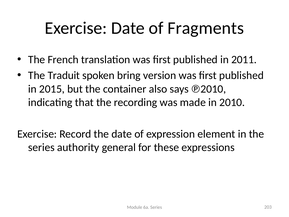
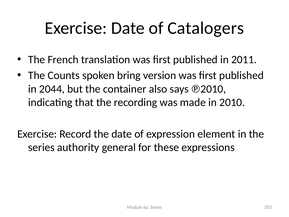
Fragments: Fragments -> Catalogers (206, 28)
Traduit: Traduit -> Counts (64, 75)
2015: 2015 -> 2044 (52, 89)
